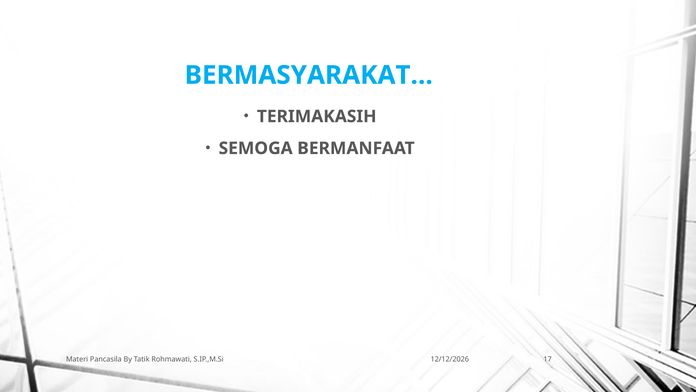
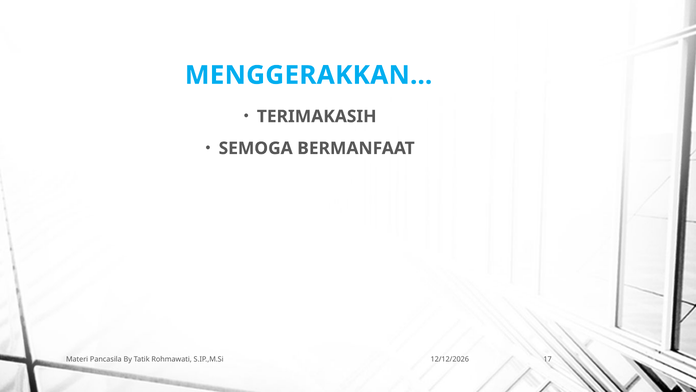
BERMASYARAKAT…: BERMASYARAKAT… -> MENGGERAKKAN… (309, 75)
